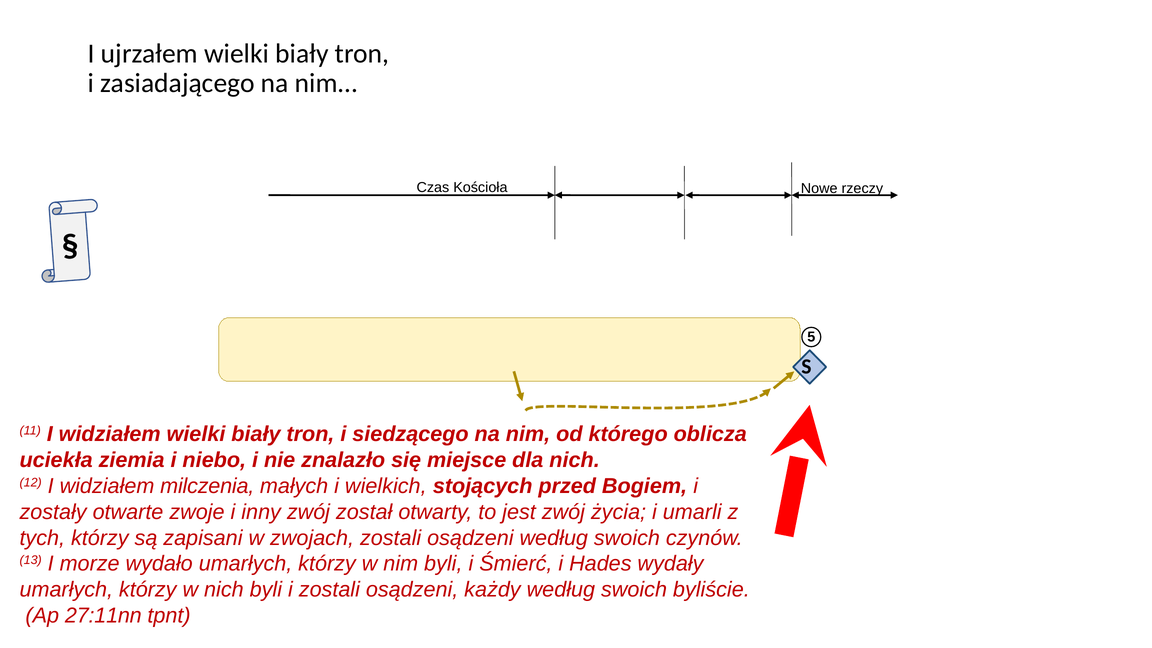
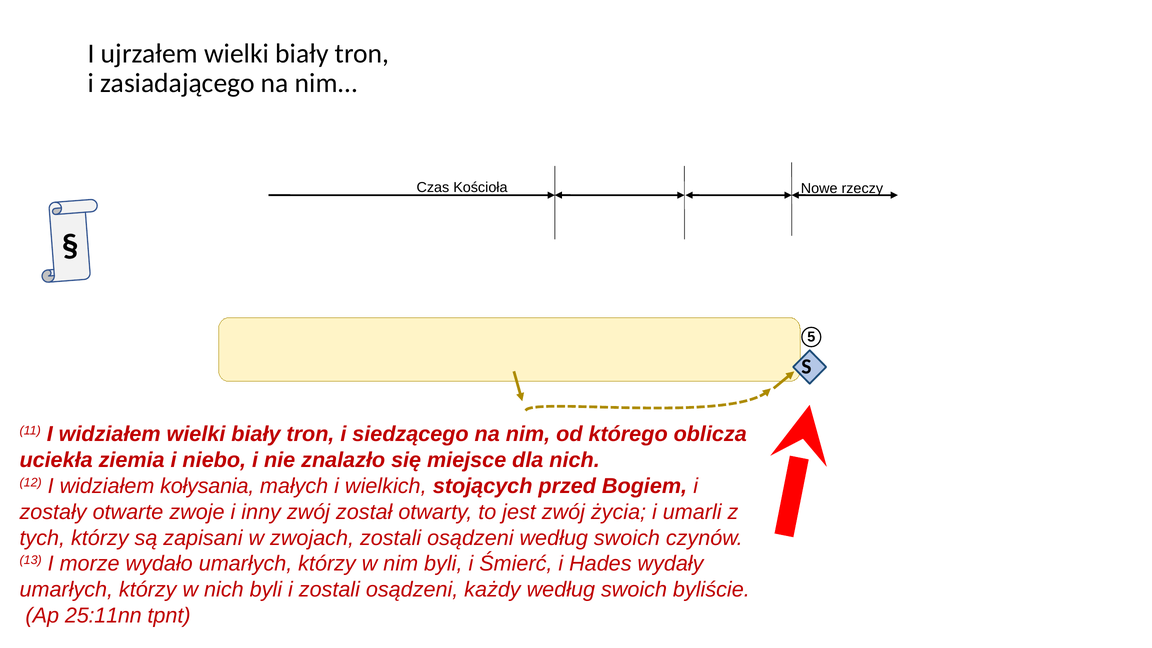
milczenia: milczenia -> kołysania (207, 486)
27:11nn: 27:11nn -> 25:11nn (103, 616)
